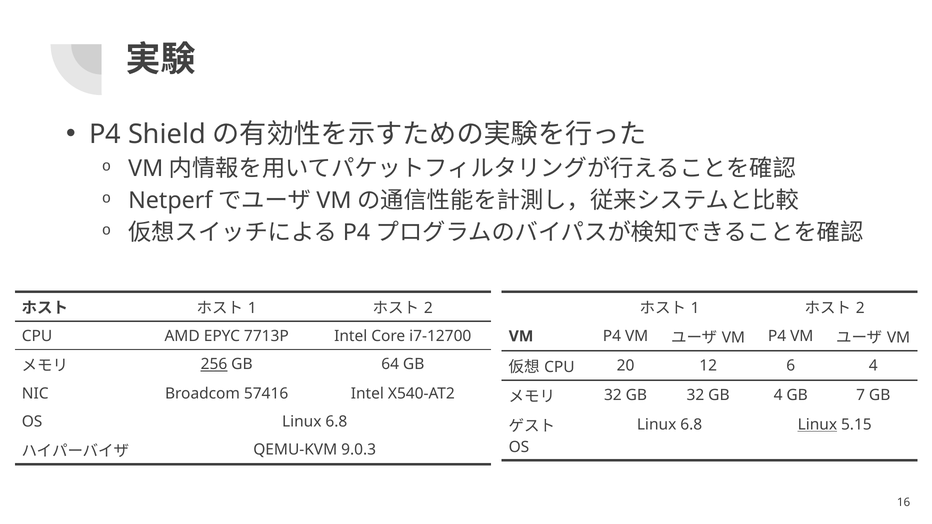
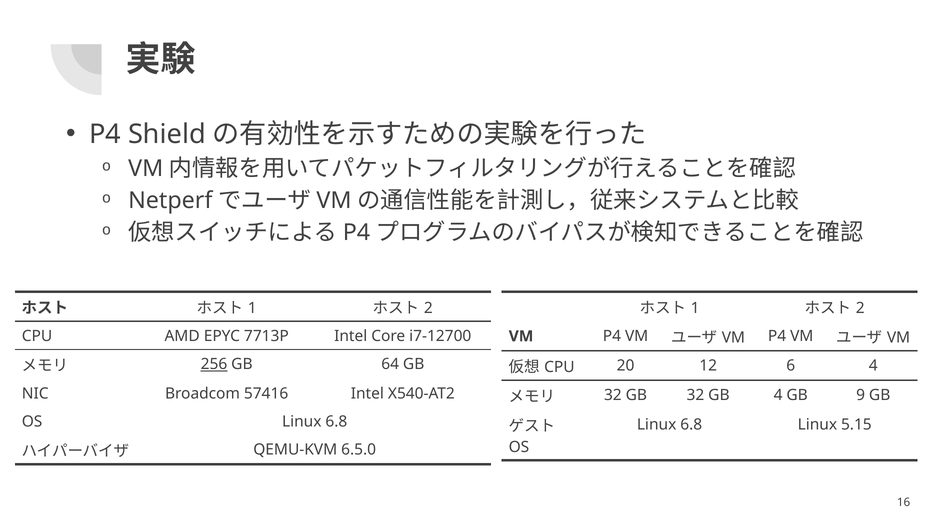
7: 7 -> 9 (861, 395)
Linux underline: present -> none (817, 425)
9.0.3: 9.0.3 -> 6.5.0 (359, 450)
